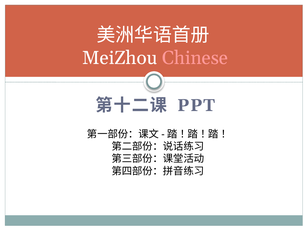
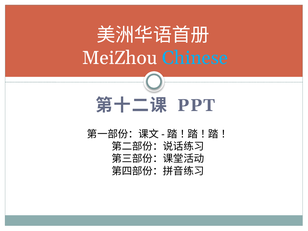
Chinese colour: pink -> light blue (195, 58)
